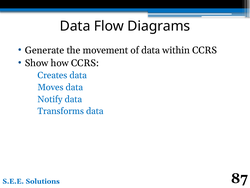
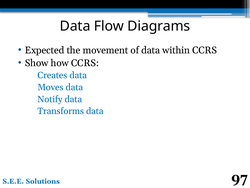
Generate: Generate -> Expected (45, 50)
87: 87 -> 97 (239, 178)
